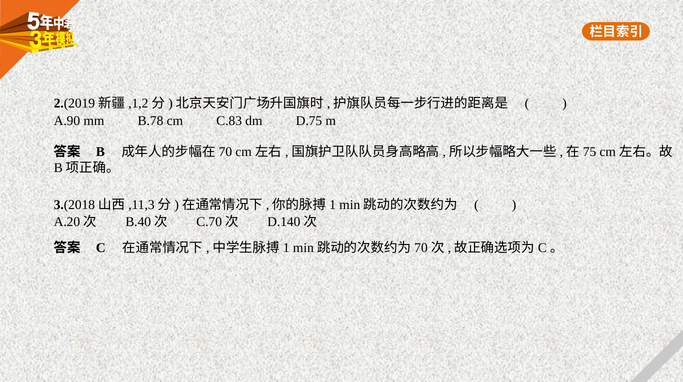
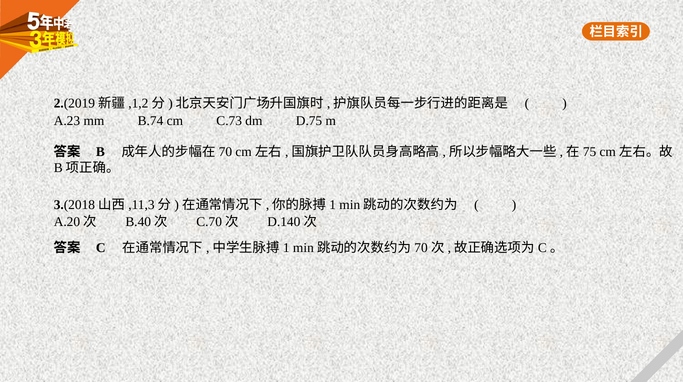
A.90: A.90 -> A.23 (67, 121)
B.78: B.78 -> B.74 (150, 121)
C.83: C.83 -> C.73 (229, 121)
